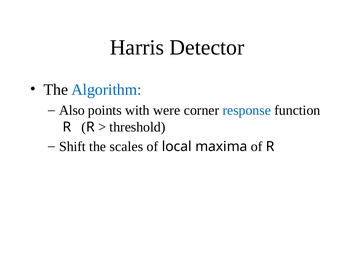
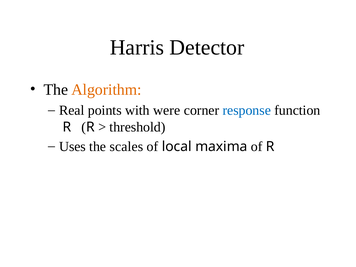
Algorithm colour: blue -> orange (106, 90)
Also: Also -> Real (72, 110)
Shift: Shift -> Uses (72, 147)
